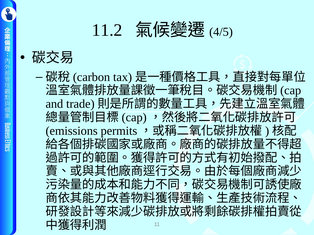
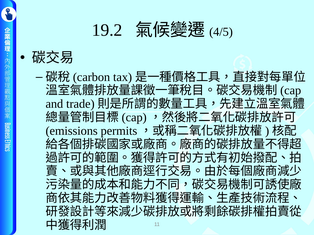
11.2: 11.2 -> 19.2 (107, 30)
